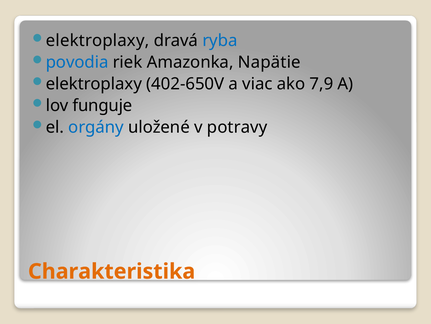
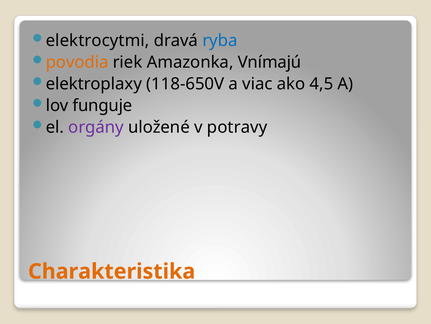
elektroplaxy: elektroplaxy -> elektrocytmi (98, 41)
povodia colour: blue -> orange (77, 62)
Napätie: Napätie -> Vnímajú (270, 62)
402-650V: 402-650V -> 118-650V (185, 84)
7,9: 7,9 -> 4,5 (321, 84)
orgány colour: blue -> purple (96, 127)
